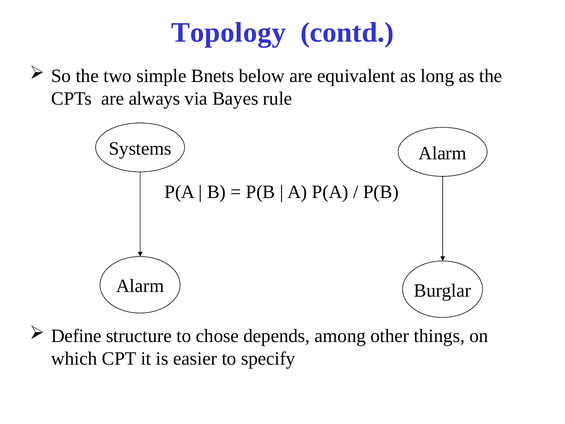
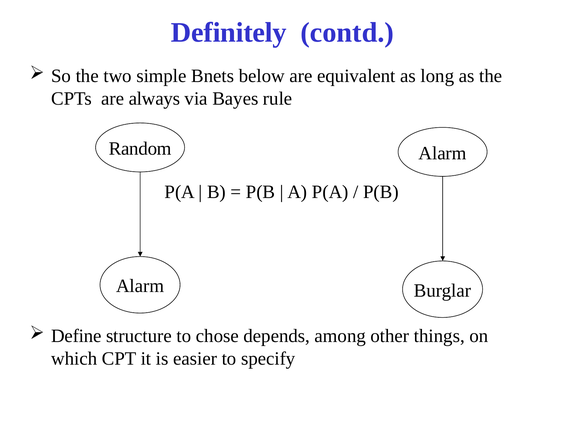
Topology: Topology -> Definitely (229, 33)
Systems: Systems -> Random (140, 149)
